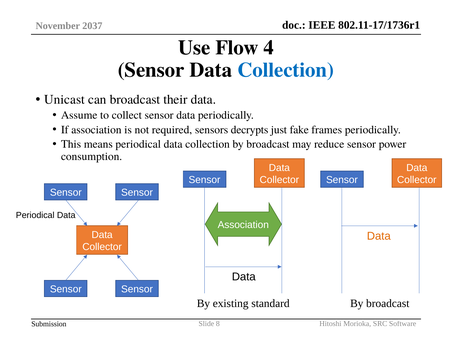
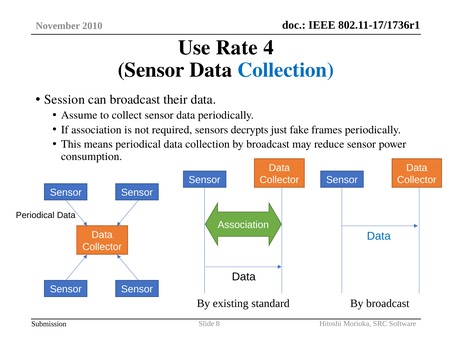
2037: 2037 -> 2010 (92, 26)
Flow: Flow -> Rate (237, 48)
Unicast: Unicast -> Session (64, 100)
Data colour: orange -> blue (379, 236)
